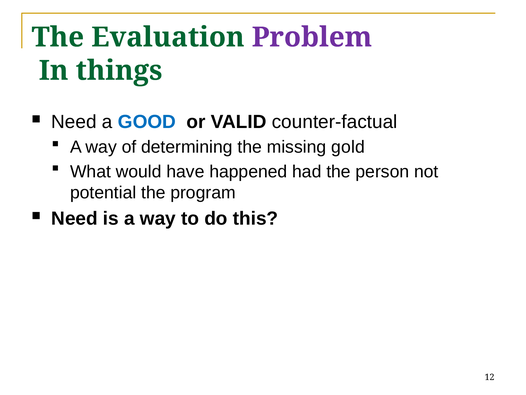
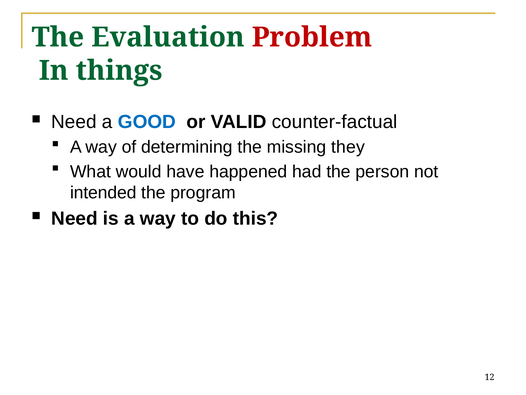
Problem colour: purple -> red (312, 37)
gold: gold -> they (348, 147)
potential: potential -> intended (103, 193)
